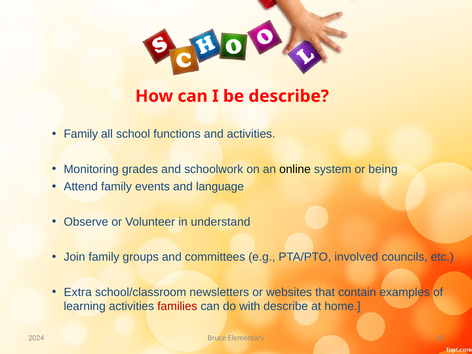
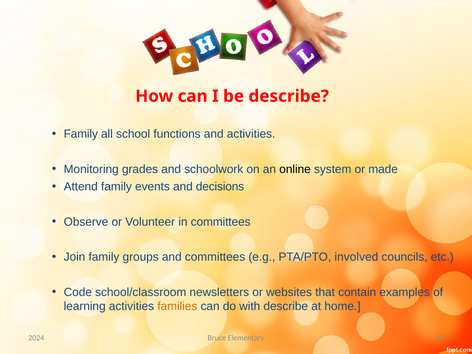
being: being -> made (383, 169)
language: language -> decisions (220, 187)
in understand: understand -> committees (221, 222)
Extra: Extra -> Code (78, 292)
families colour: red -> orange (177, 306)
